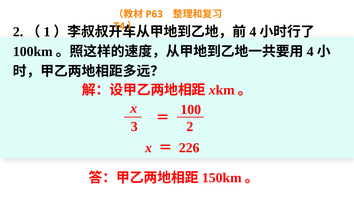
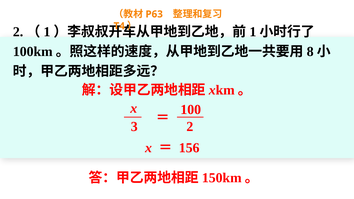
4: 4 -> 1 (253, 32)
4: 4 -> 8 (310, 52)
226: 226 -> 156 (189, 148)
